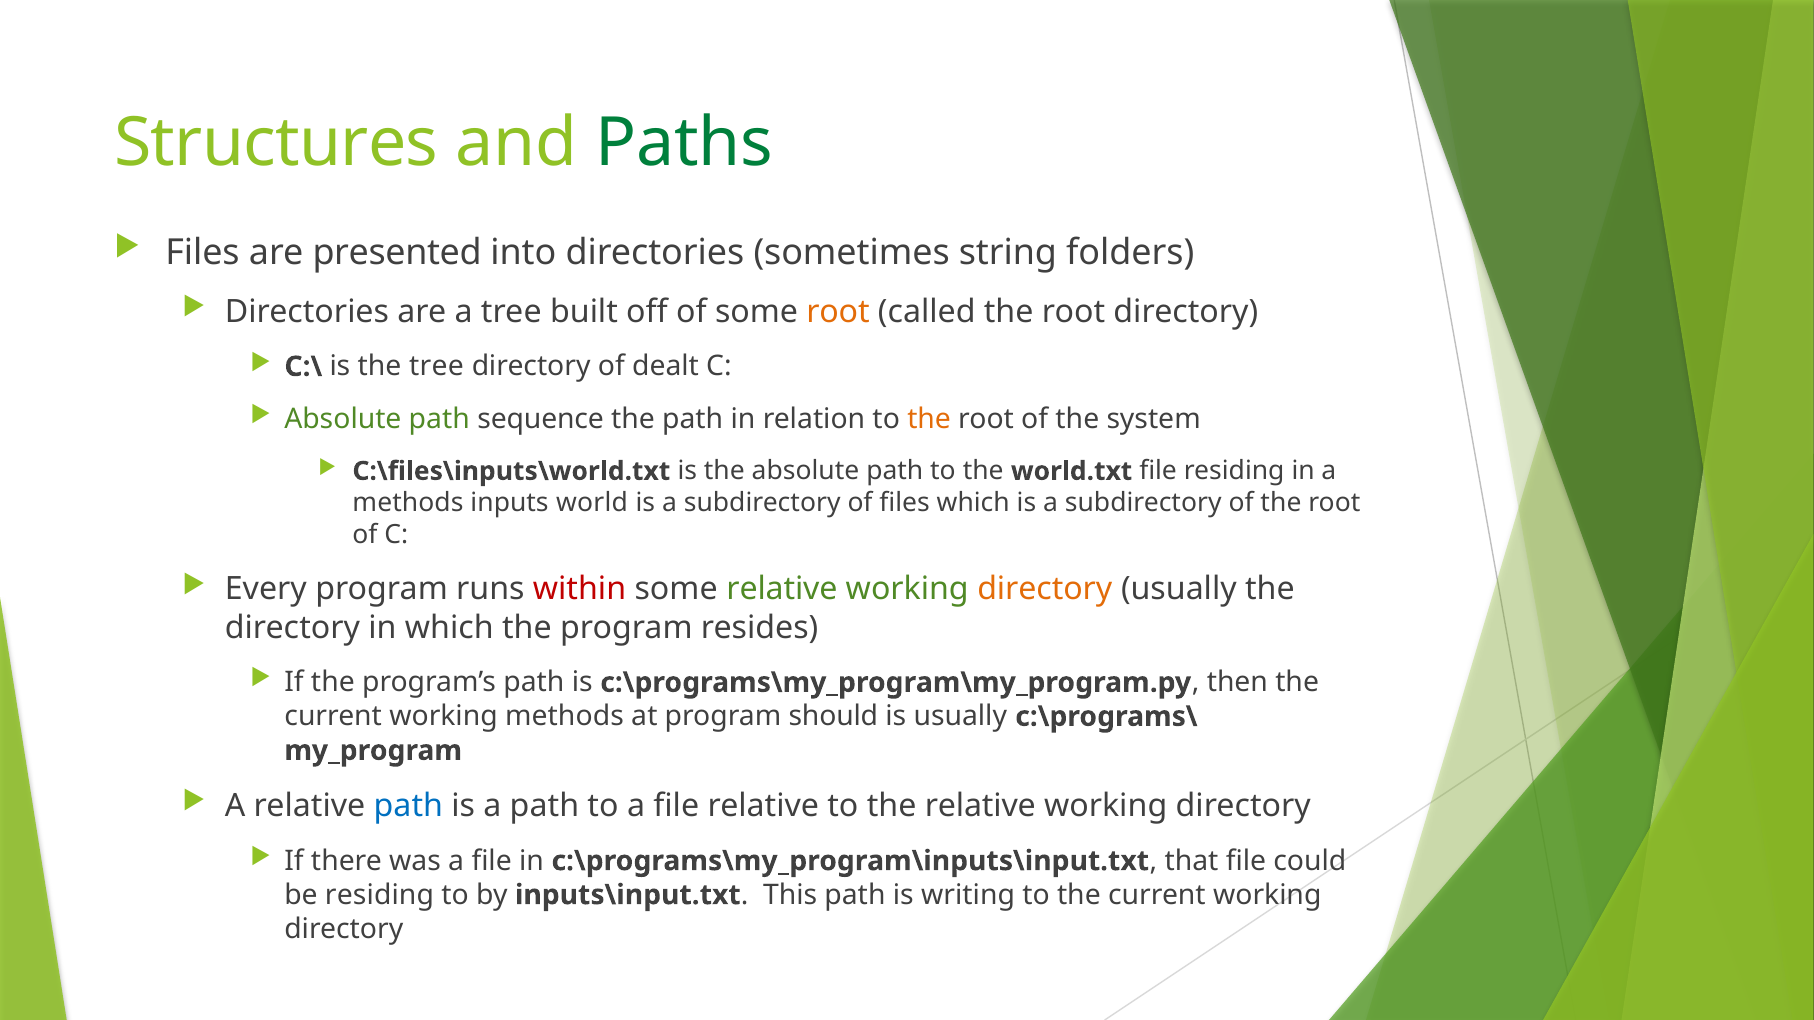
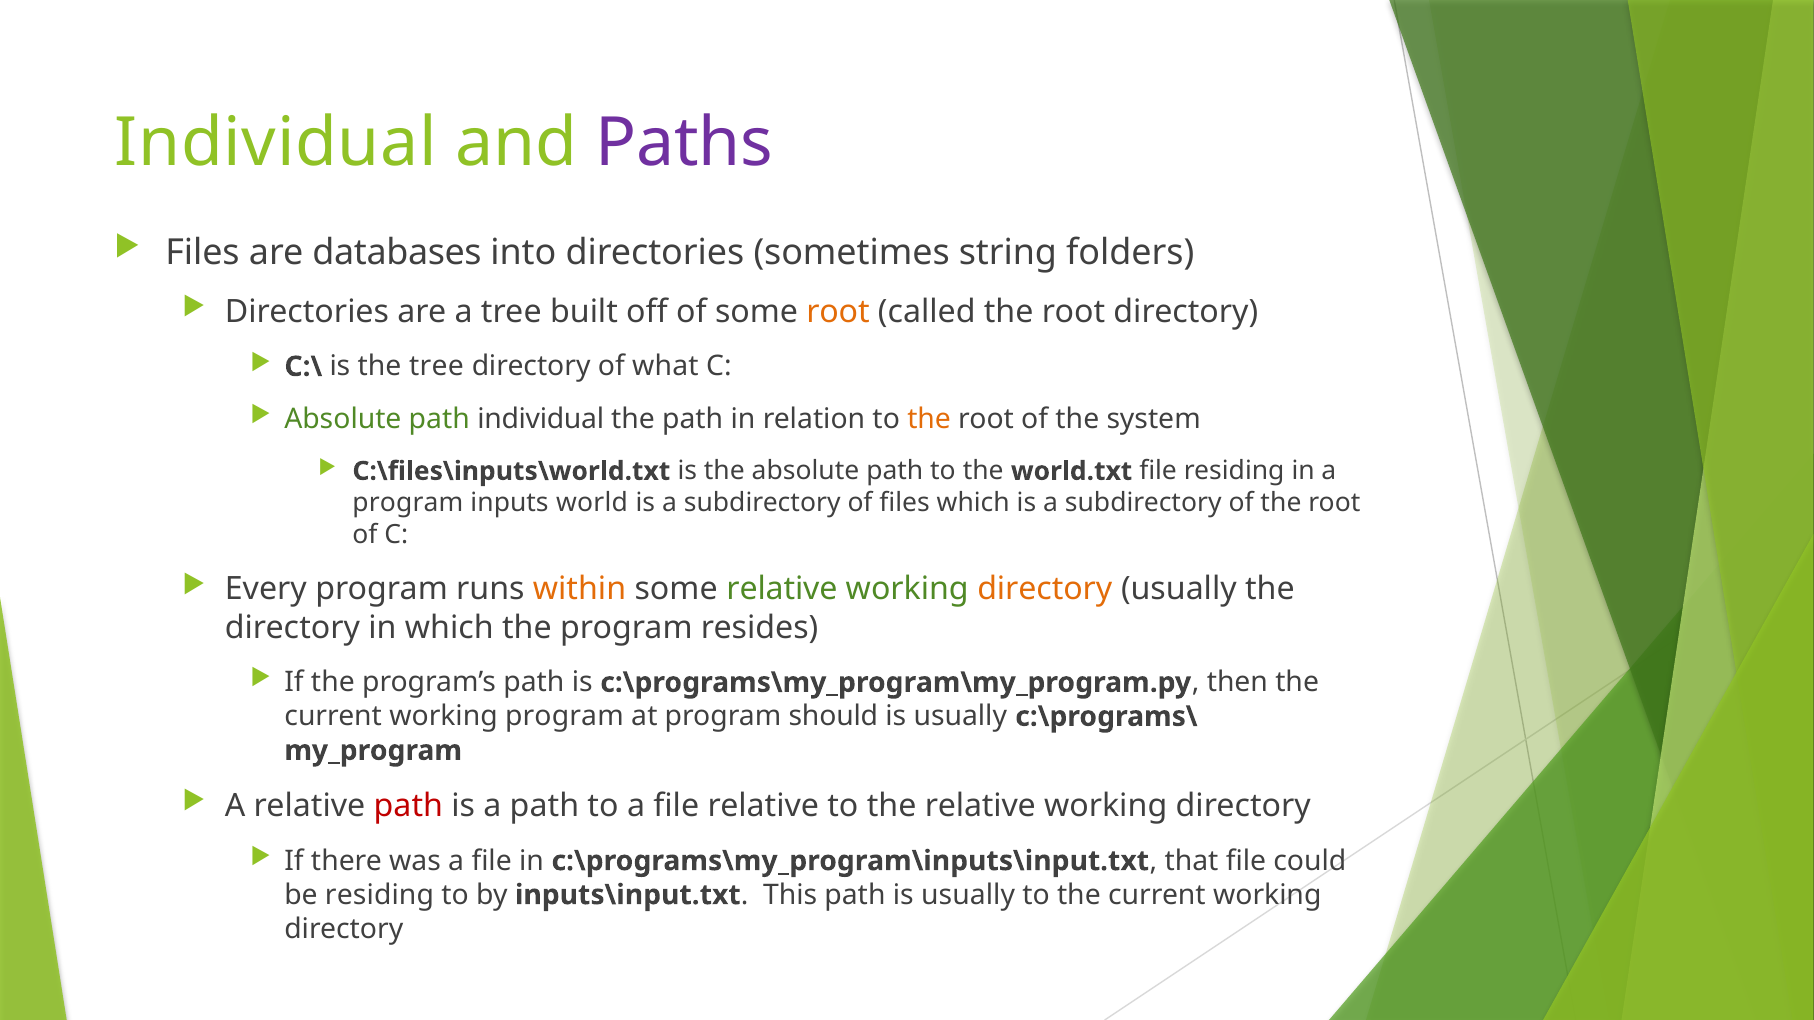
Structures: Structures -> Individual (276, 143)
Paths colour: green -> purple (684, 143)
presented: presented -> databases (397, 252)
dealt: dealt -> what (665, 367)
path sequence: sequence -> individual (541, 420)
methods: methods -> program (408, 503)
within colour: red -> orange (580, 589)
working methods: methods -> program (564, 717)
path colour: blue -> red (408, 806)
path is writing: writing -> usually (968, 895)
